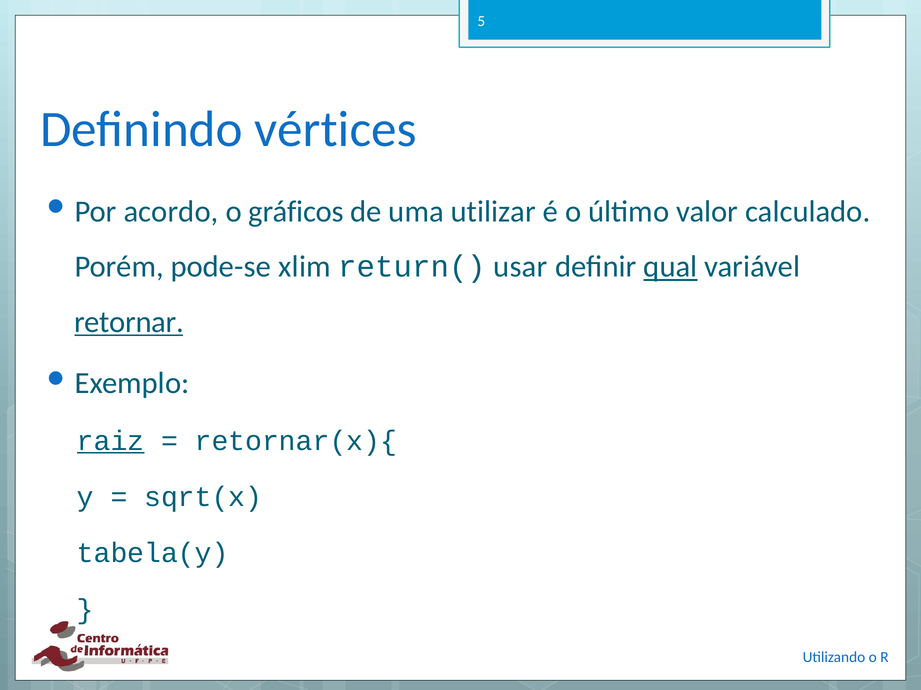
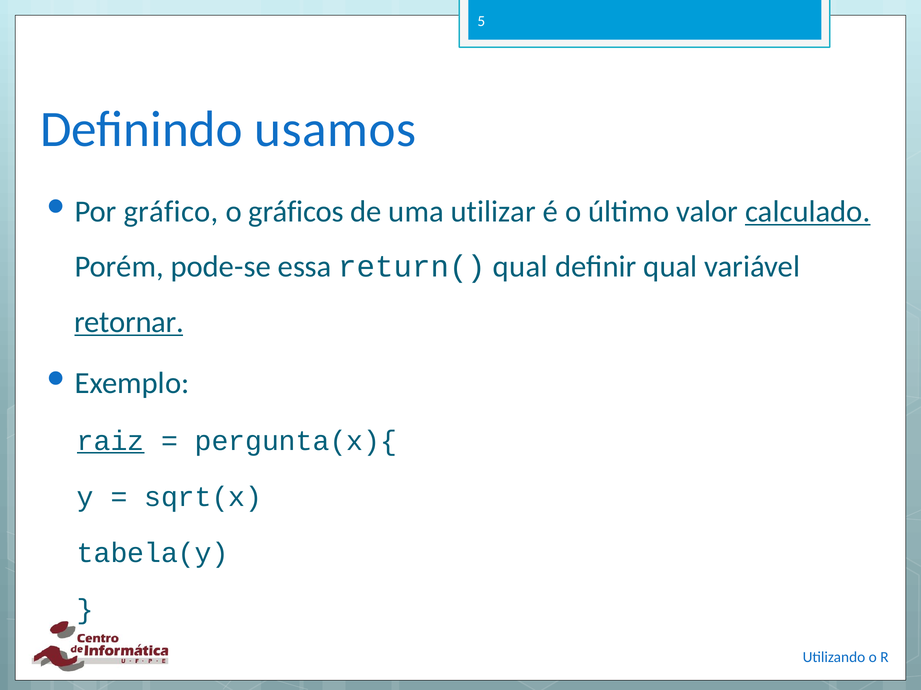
vértices: vértices -> usamos (335, 129)
acordo: acordo -> gráfico (171, 212)
calculado underline: none -> present (808, 212)
xlim: xlim -> essa (305, 267)
return( usar: usar -> qual (520, 267)
qual underline: present -> none (670, 267)
retornar(x){: retornar(x){ -> pergunta(x){ (296, 441)
